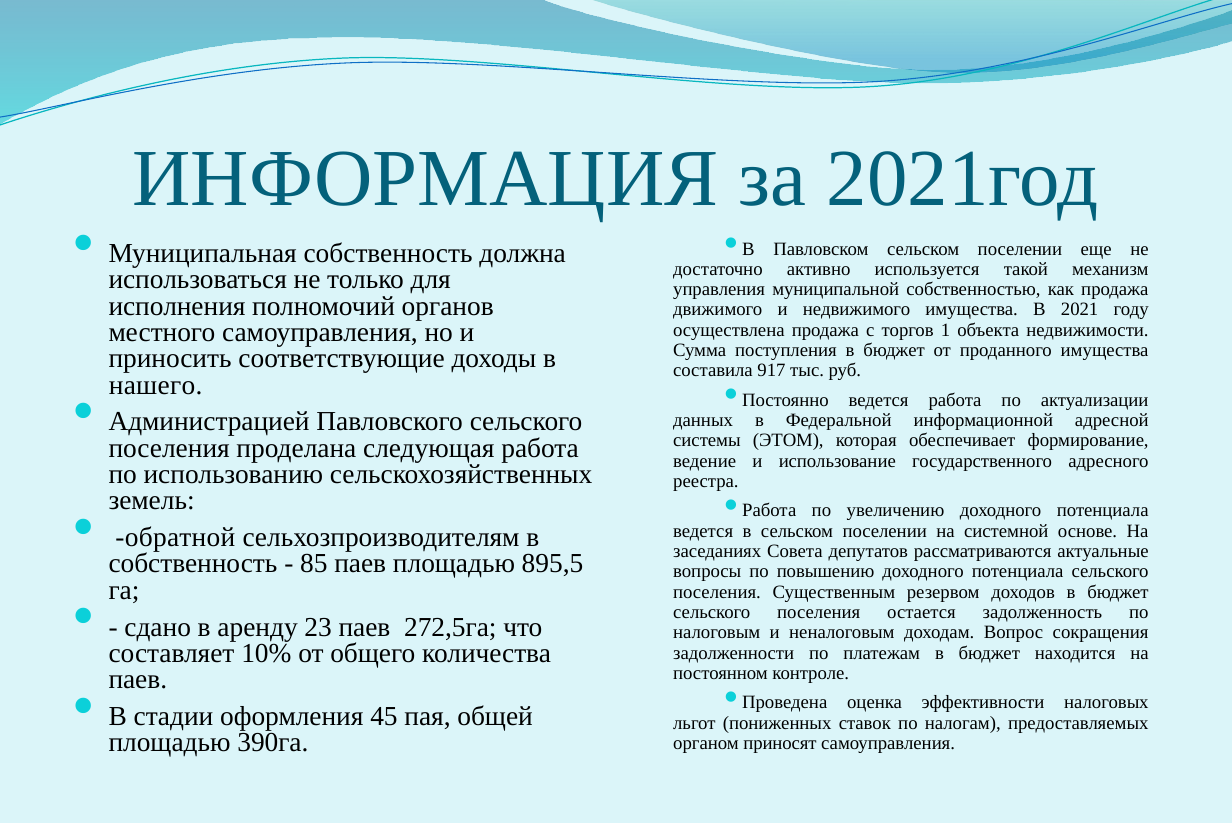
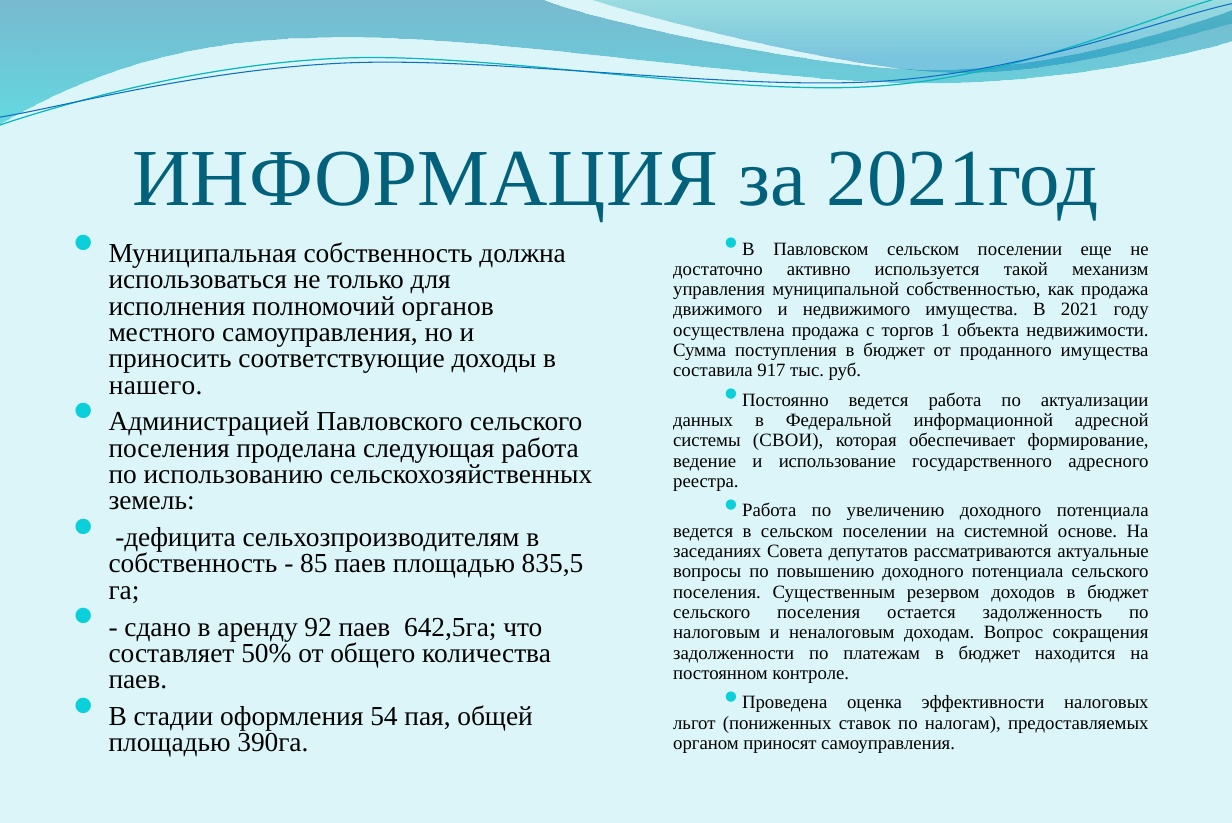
ЭТОМ: ЭТОМ -> СВОИ (788, 441)
обратной: обратной -> дефицита (176, 537)
895,5: 895,5 -> 835,5 (553, 564)
23: 23 -> 92 (318, 627)
272,5га: 272,5га -> 642,5га (450, 627)
10%: 10% -> 50% (266, 653)
45: 45 -> 54 (384, 716)
